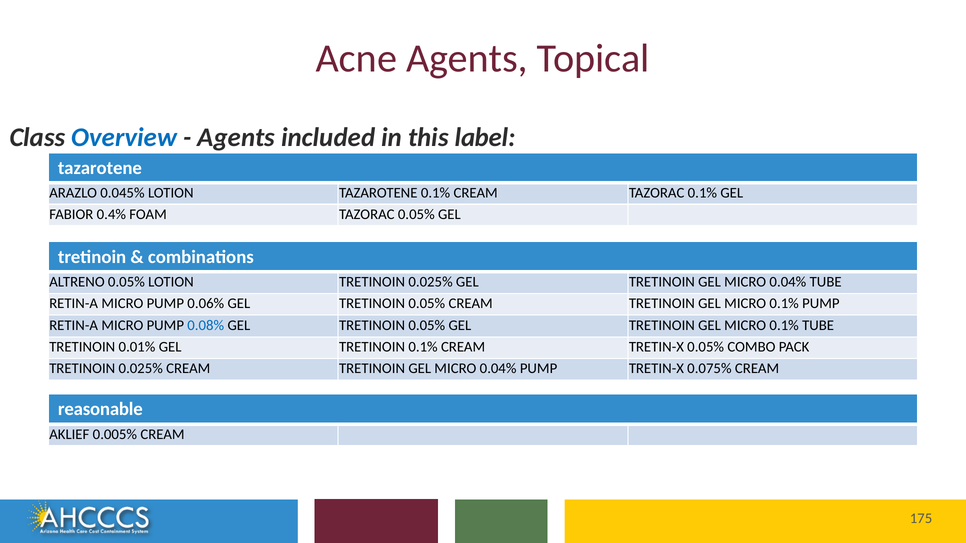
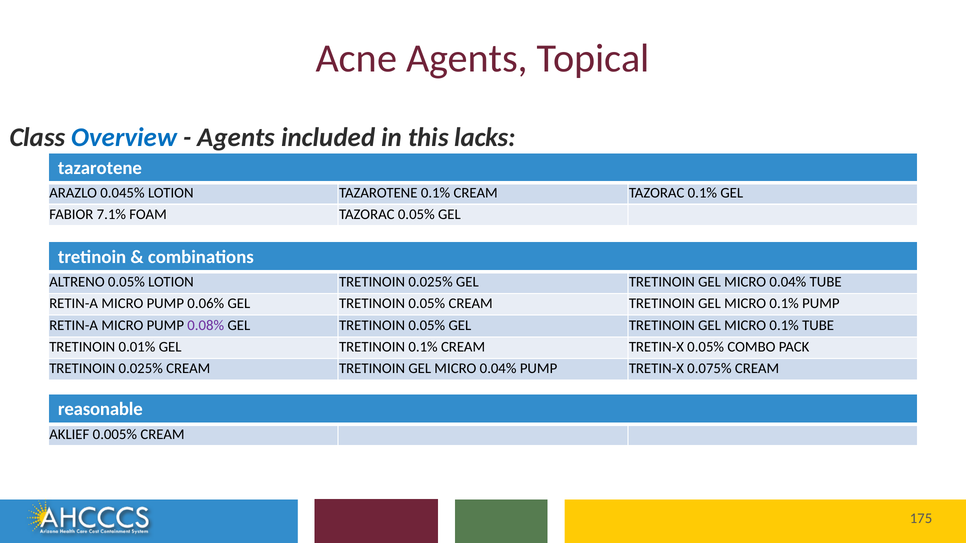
label: label -> lacks (485, 137)
0.4%: 0.4% -> 7.1% (111, 214)
0.08% colour: blue -> purple (206, 325)
